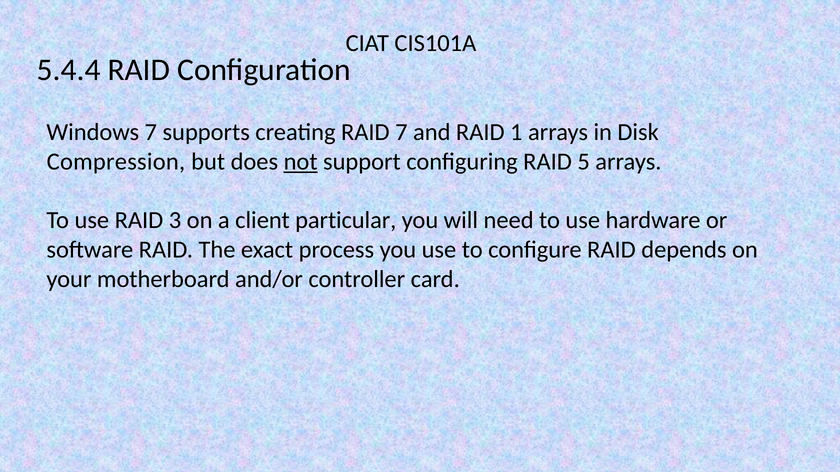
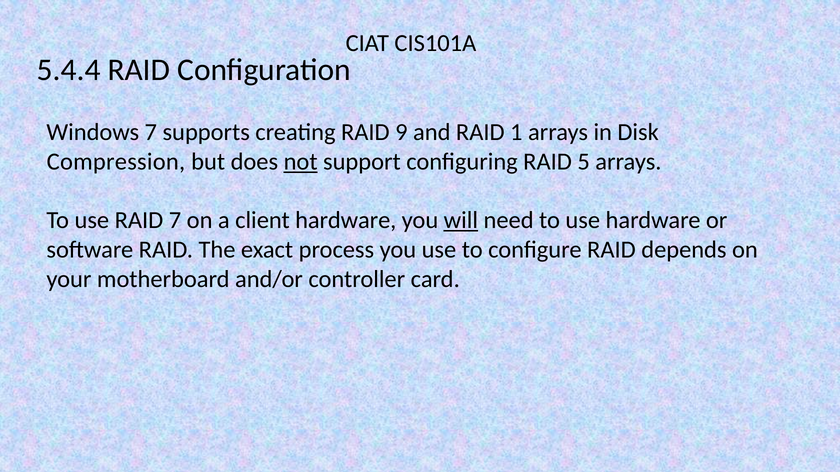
RAID 7: 7 -> 9 (401, 132)
RAID 3: 3 -> 7 (175, 221)
client particular: particular -> hardware (346, 221)
will underline: none -> present (461, 221)
